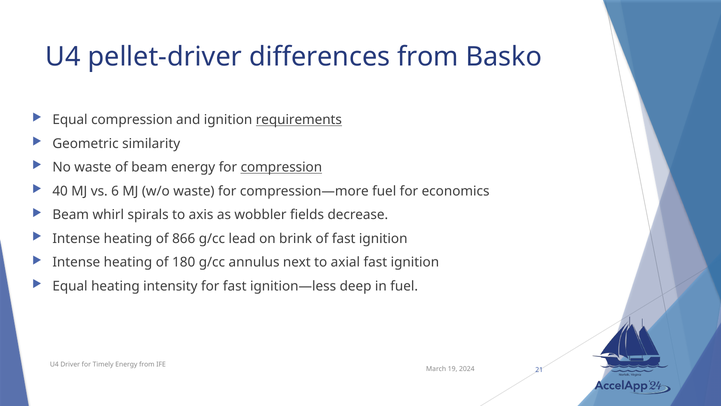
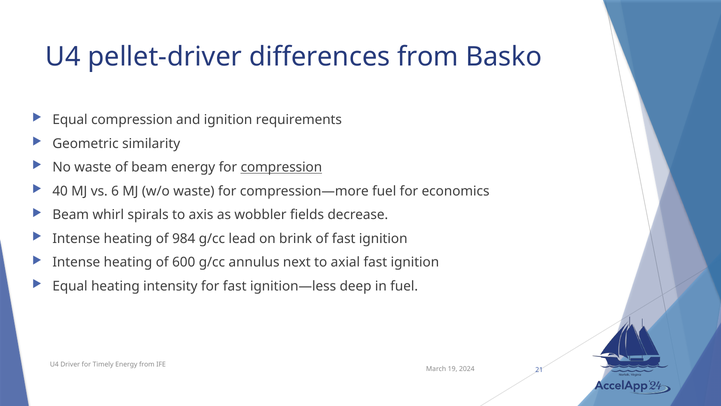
requirements underline: present -> none (299, 120)
866: 866 -> 984 (184, 238)
180: 180 -> 600 (184, 262)
